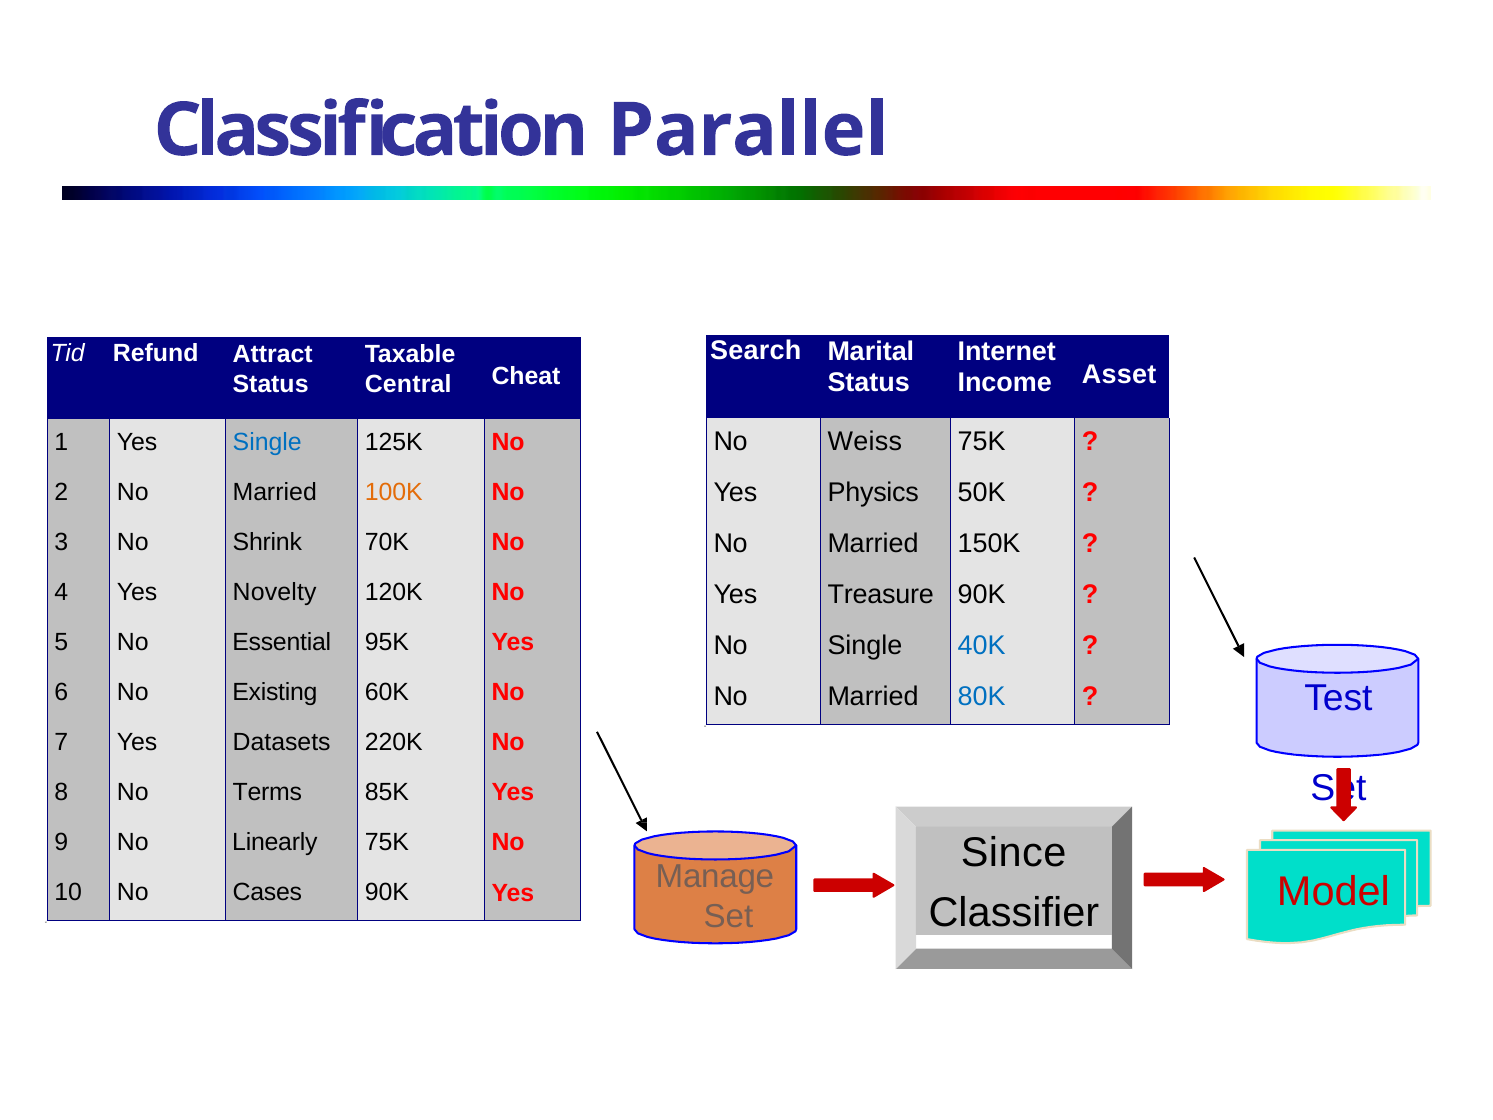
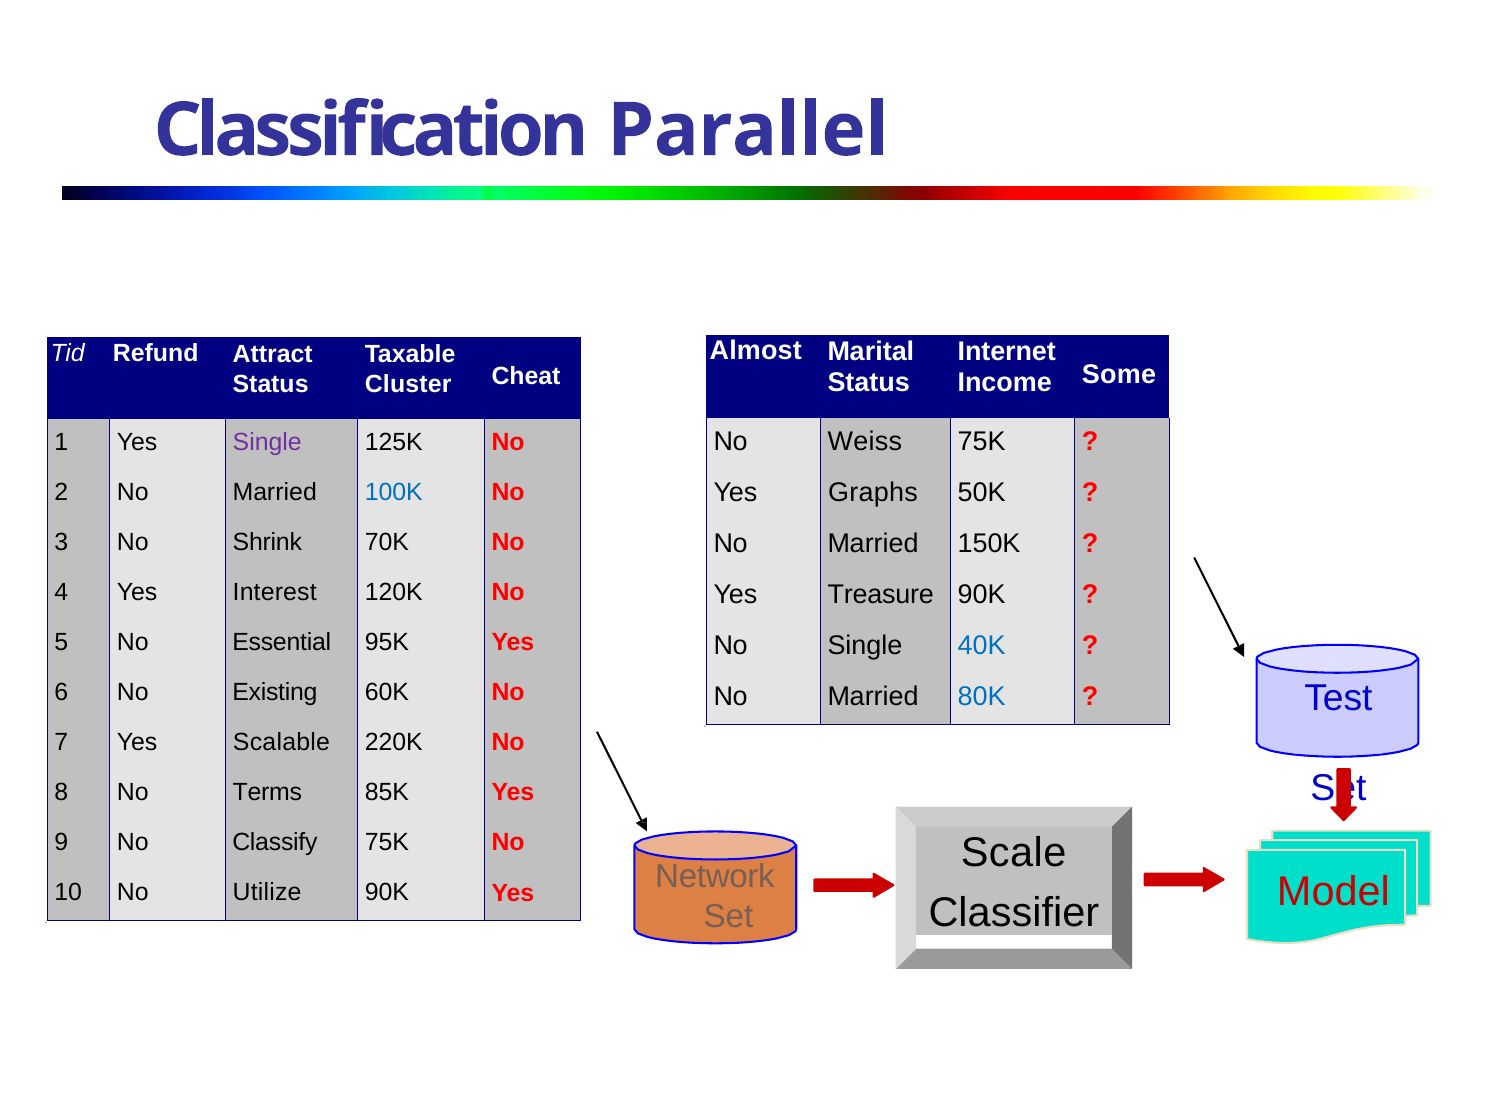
Search: Search -> Almost (756, 351)
Asset: Asset -> Some (1119, 375)
Central: Central -> Cluster (408, 385)
Single colour: blue -> purple (267, 442)
Physics: Physics -> Graphs (873, 492)
100K colour: orange -> blue (394, 492)
Novelty: Novelty -> Interest (275, 592)
Datasets: Datasets -> Scalable (281, 742)
Linearly: Linearly -> Classify (275, 842)
Since: Since -> Scale (1014, 853)
Manage: Manage -> Network (715, 876)
Cases: Cases -> Utilize (267, 893)
